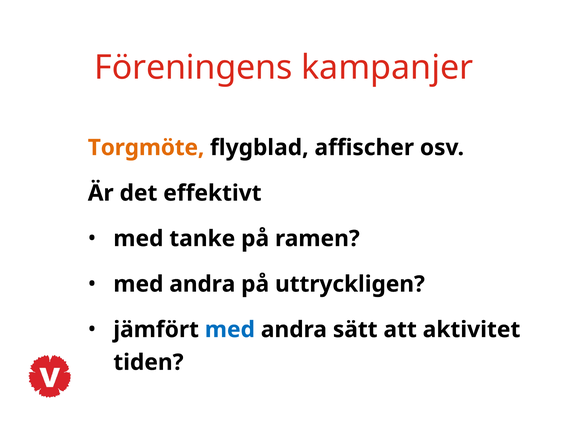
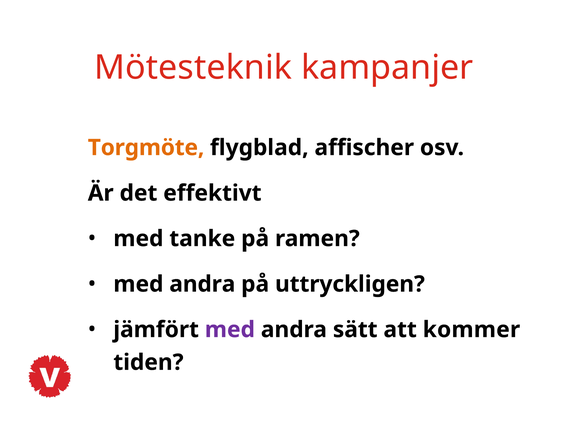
Föreningens: Föreningens -> Mötesteknik (193, 68)
med colour: blue -> purple (230, 330)
aktivitet: aktivitet -> kommer (471, 330)
